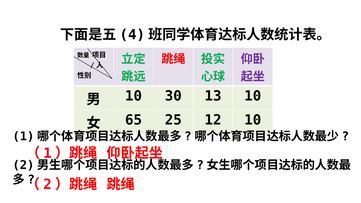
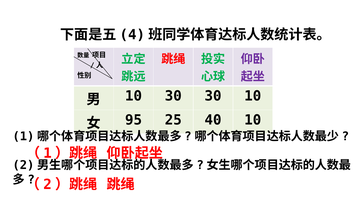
30 13: 13 -> 30 (213, 96)
65: 65 -> 95 (134, 120)
12: 12 -> 40 (213, 120)
